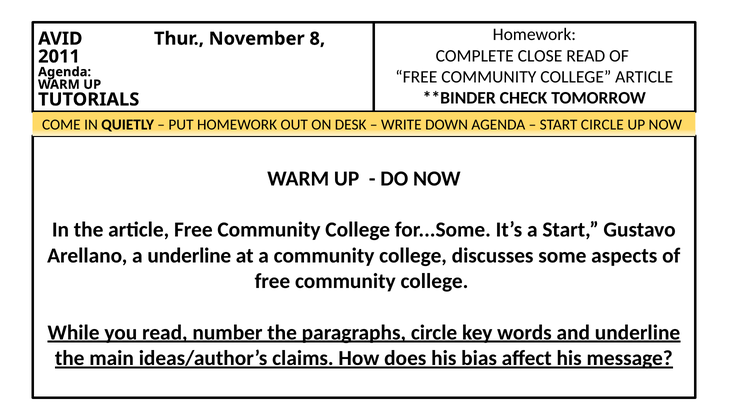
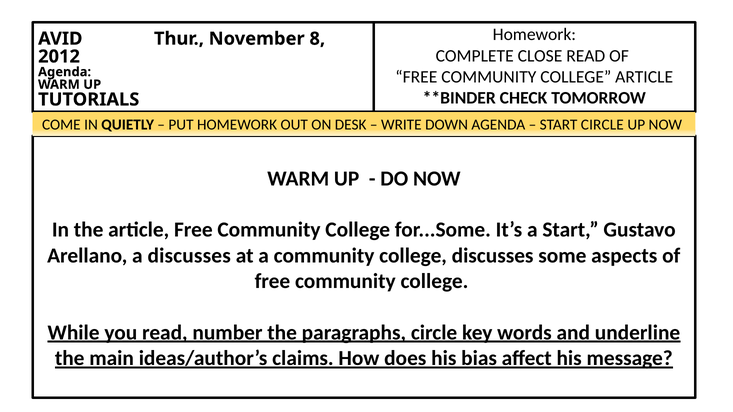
2011: 2011 -> 2012 (59, 57)
a underline: underline -> discusses (189, 256)
